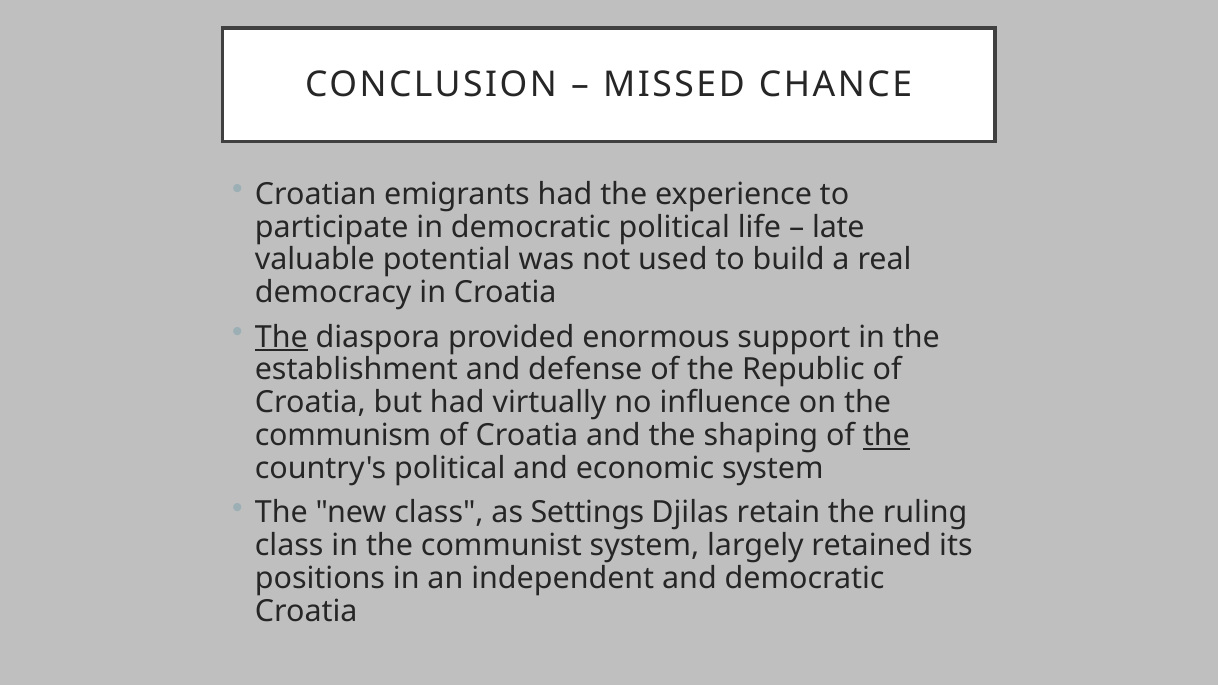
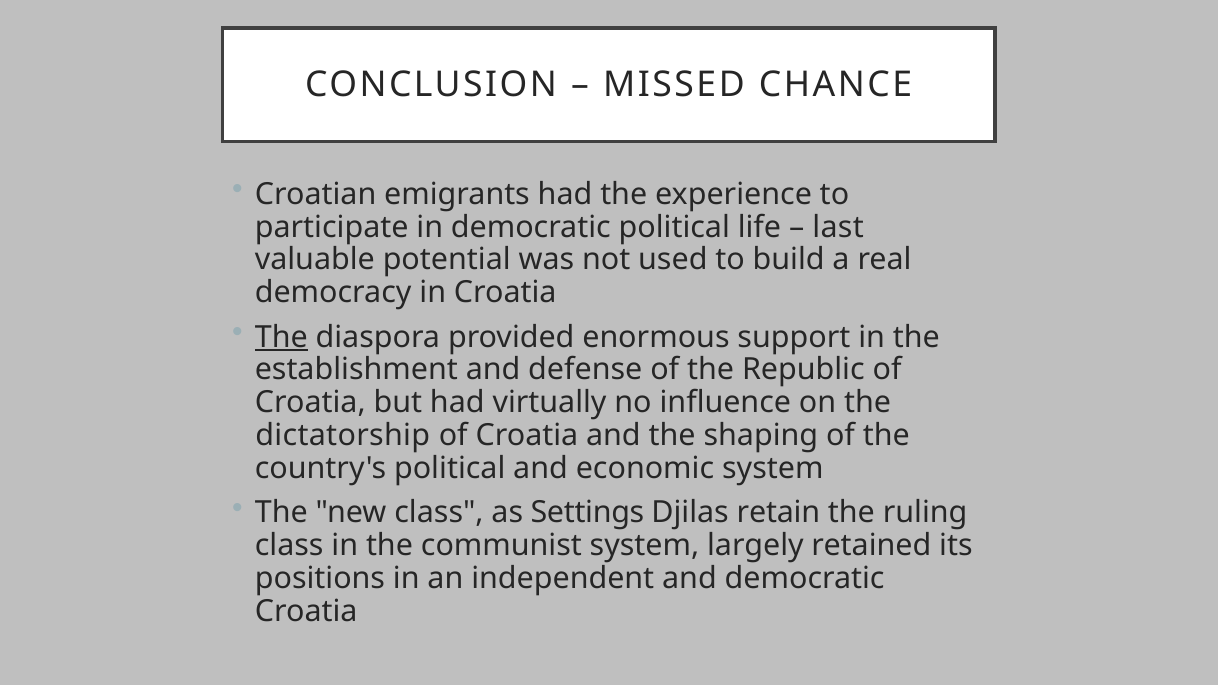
late: late -> last (838, 227)
communism: communism -> dictatorship (343, 436)
the underline: present -> none (886, 436)
